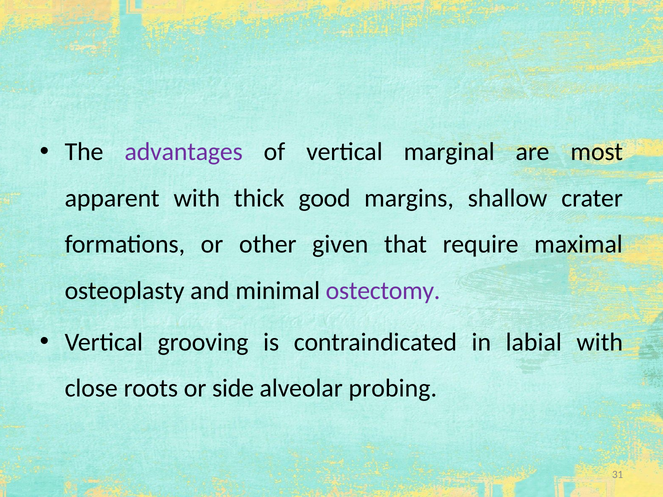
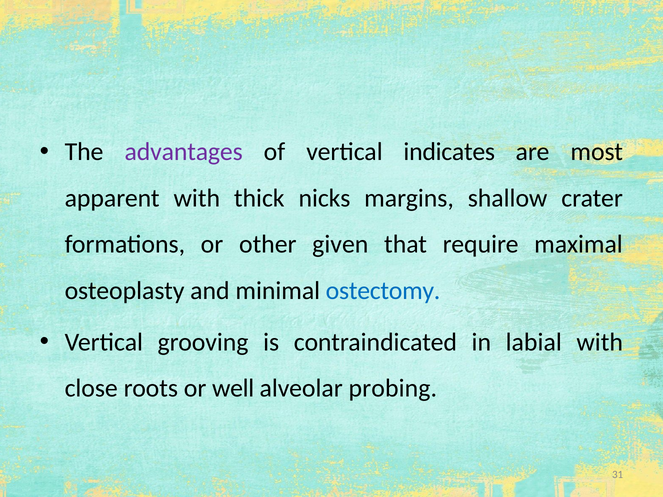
marginal: marginal -> indicates (449, 152)
good: good -> nicks (324, 198)
ostectomy colour: purple -> blue (383, 291)
side: side -> well (233, 389)
